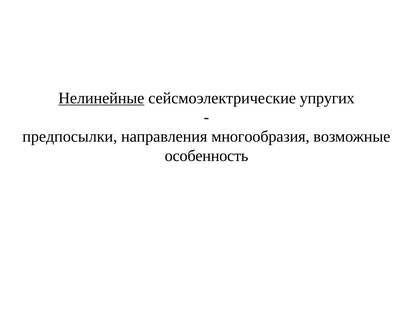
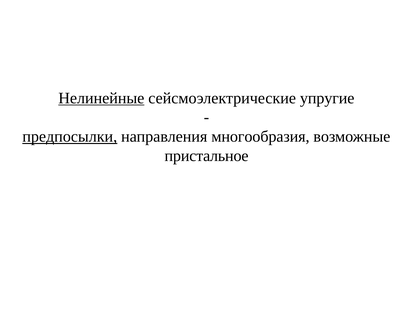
упругих: упругих -> упругие (327, 98)
предпосылки underline: none -> present (70, 137)
особенность: особенность -> пристальное (207, 156)
